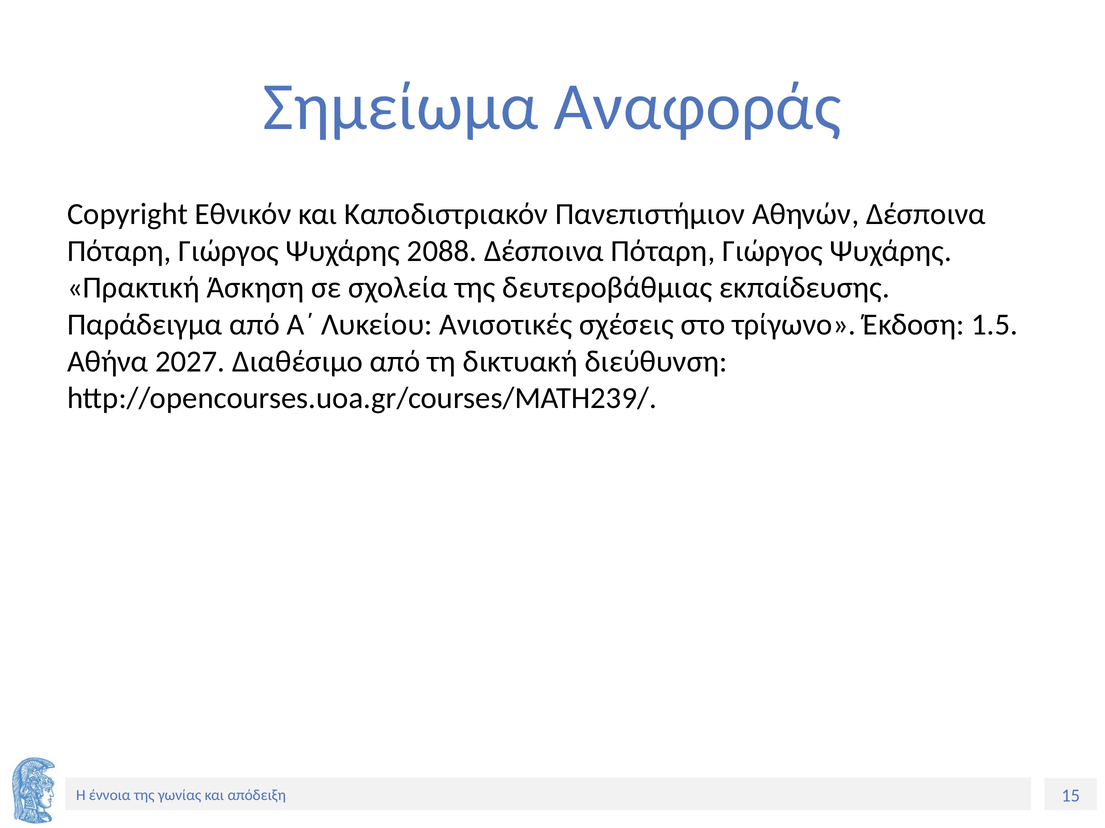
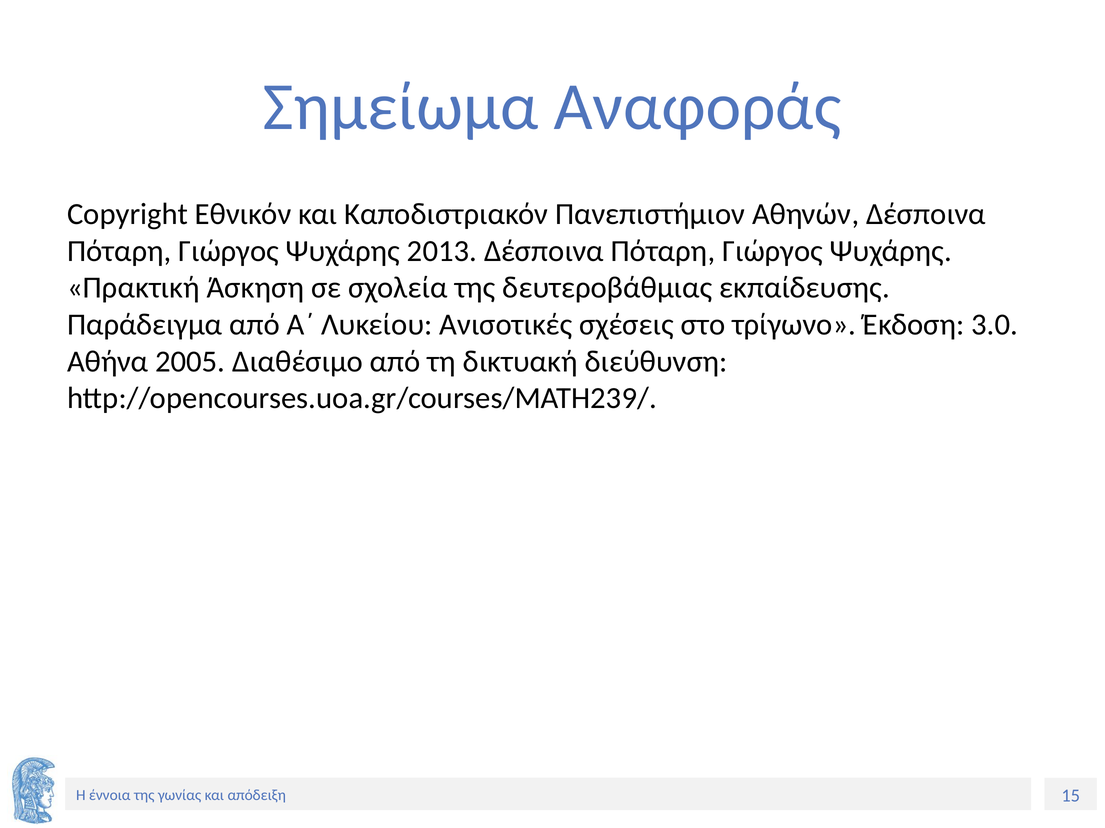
2088: 2088 -> 2013 (442, 251)
1.5: 1.5 -> 3.0 (995, 325)
2027: 2027 -> 2005 (190, 362)
